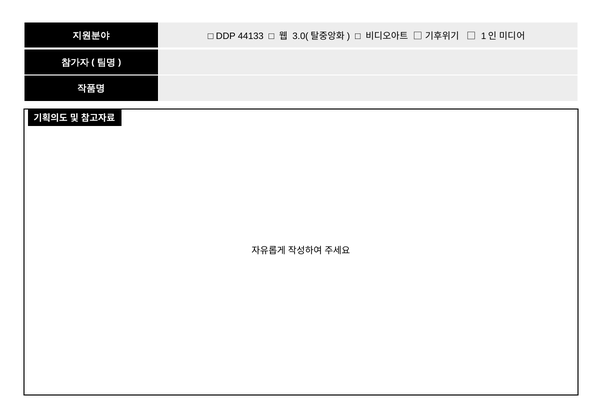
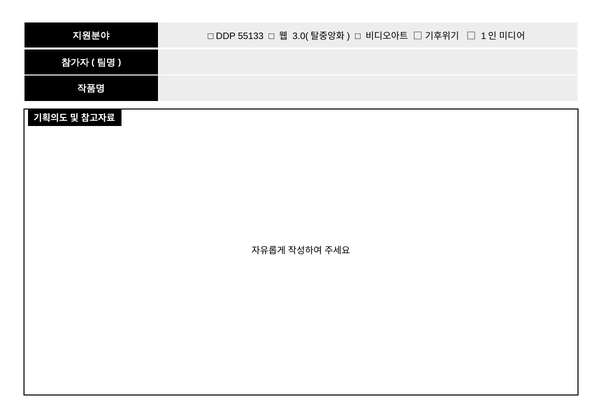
44133: 44133 -> 55133 (251, 36)
